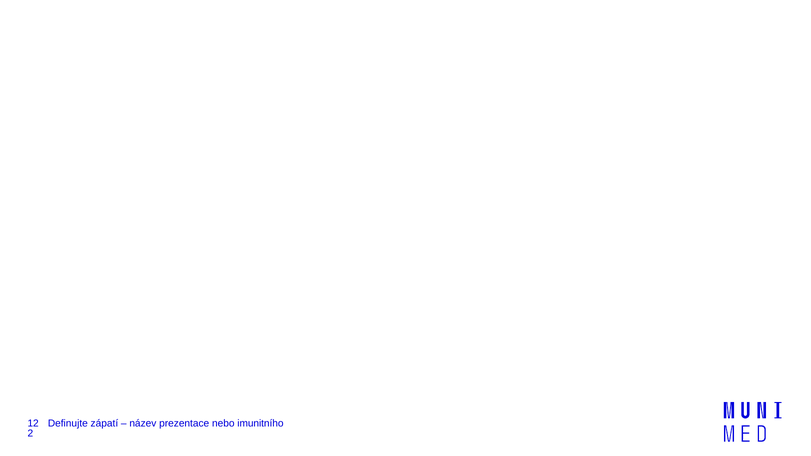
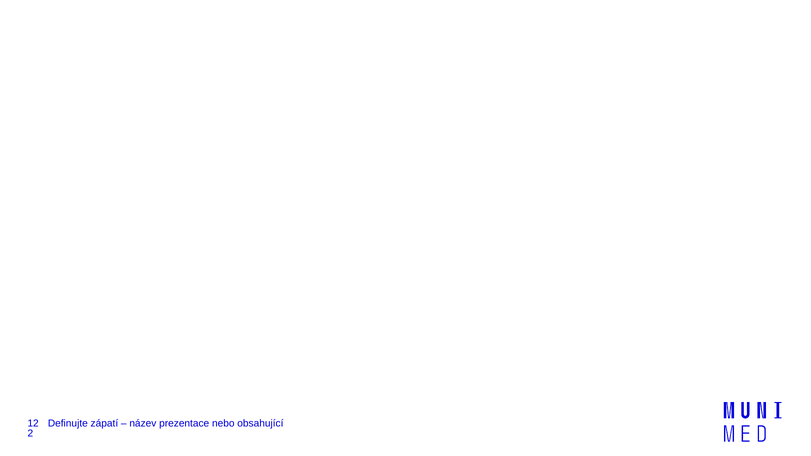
imunitního: imunitního -> obsahující (260, 423)
